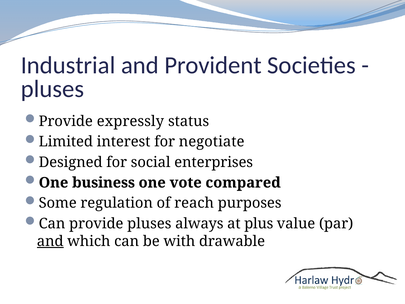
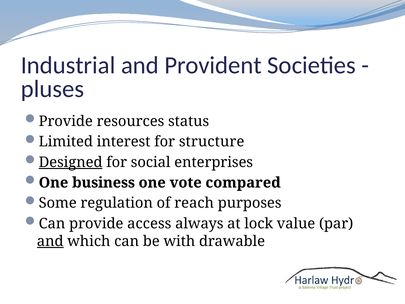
expressly: expressly -> resources (130, 121)
negotiate: negotiate -> structure (212, 142)
Designed underline: none -> present (71, 162)
provide pluses: pluses -> access (149, 223)
plus: plus -> lock (259, 223)
